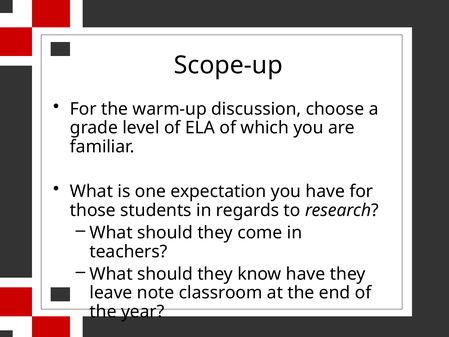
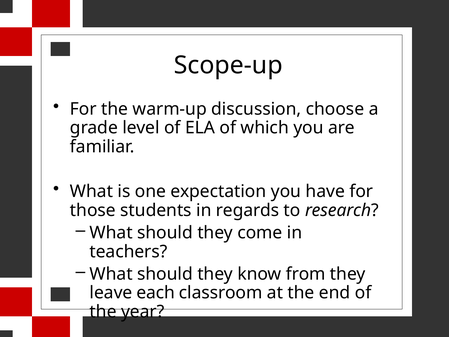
know have: have -> from (306, 274)
note: note -> each (156, 293)
